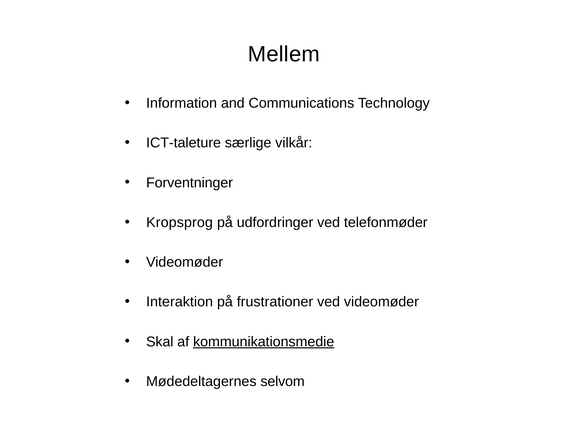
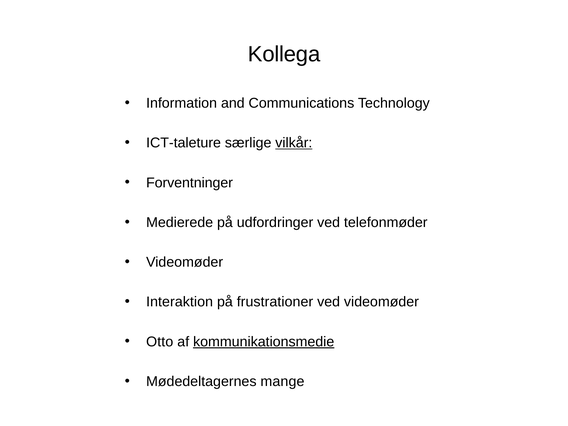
Mellem: Mellem -> Kollega (284, 54)
vilkår underline: none -> present (294, 143)
Kropsprog: Kropsprog -> Medierede (180, 222)
Skal: Skal -> Otto (160, 342)
selvom: selvom -> mange (282, 381)
